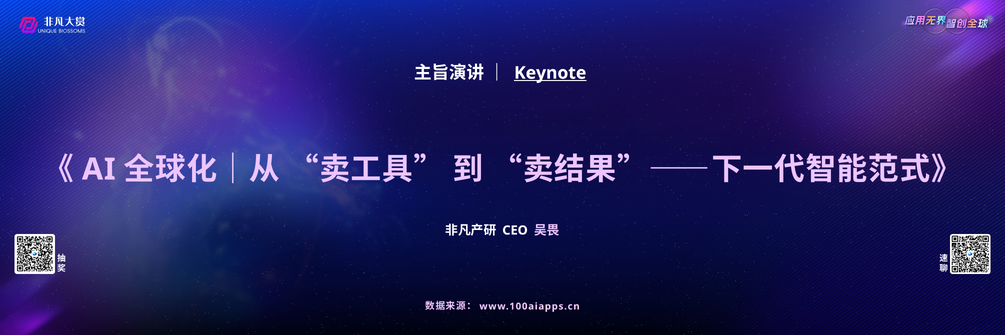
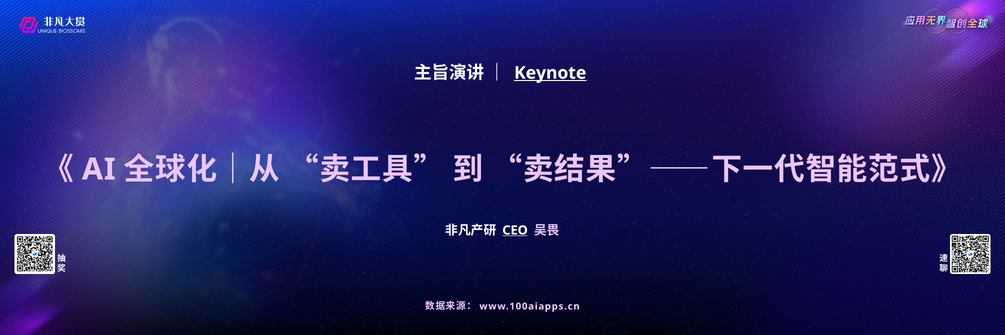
CEO underline: none -> present (515, 230)
